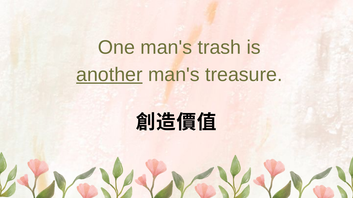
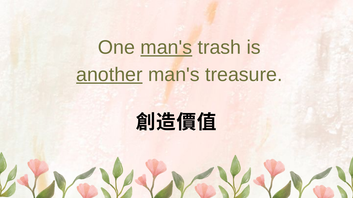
man's underline: none -> present (166, 48)
